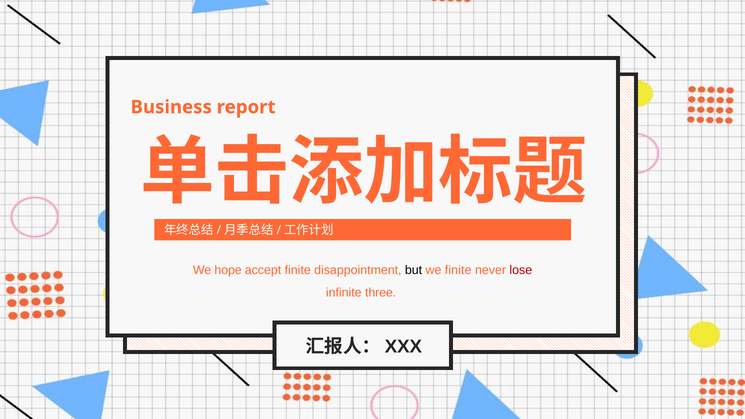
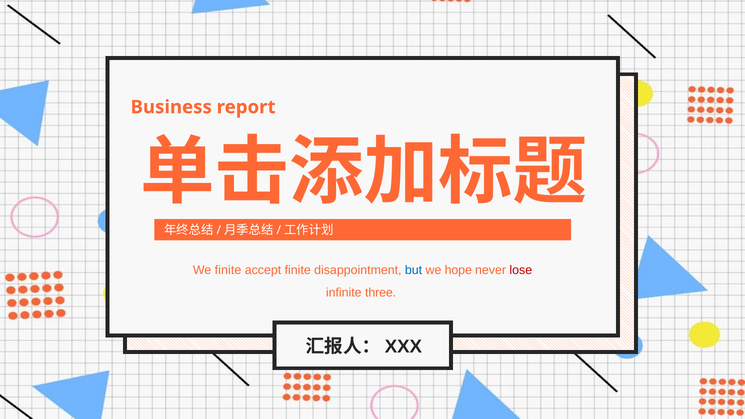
We hope: hope -> finite (228, 270)
but colour: black -> blue (414, 270)
we finite: finite -> hope (458, 270)
